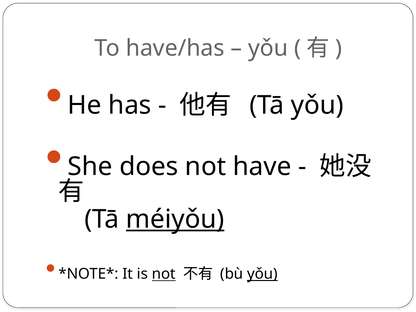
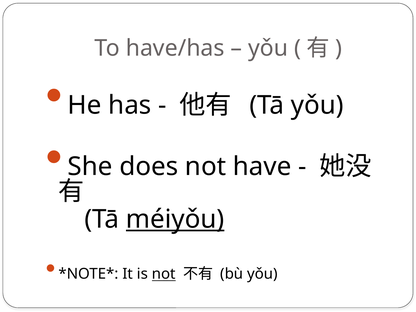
yǒu underline: present -> none (262, 274)
